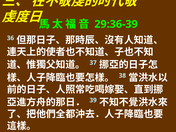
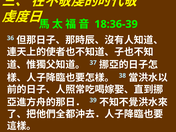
29:36-39: 29:36-39 -> 18:36-39 (116, 24)
